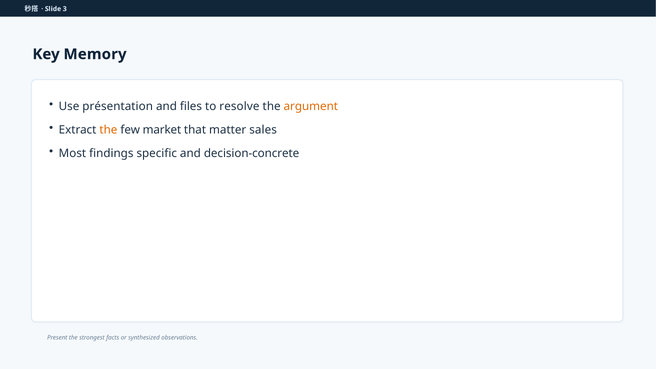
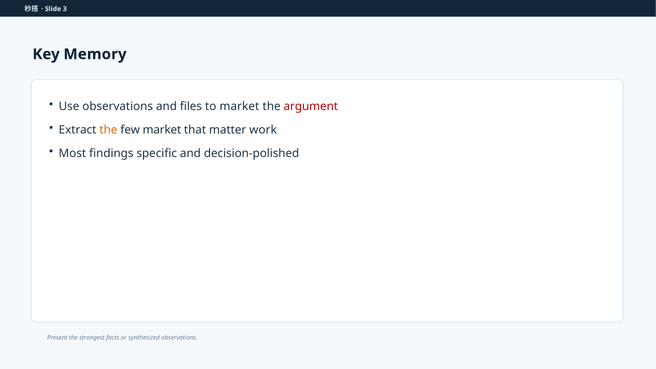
Use présentation: présentation -> observations (118, 106)
to resolve: resolve -> market (239, 106)
argument colour: orange -> red (311, 106)
sales: sales -> work (263, 130)
decision-concrete: decision-concrete -> decision-polished (252, 153)
